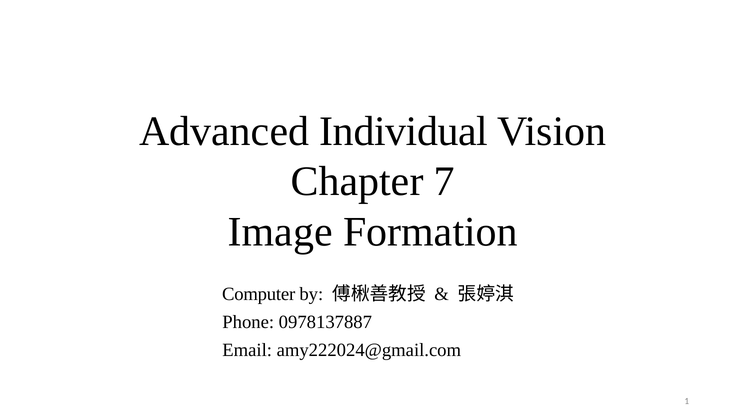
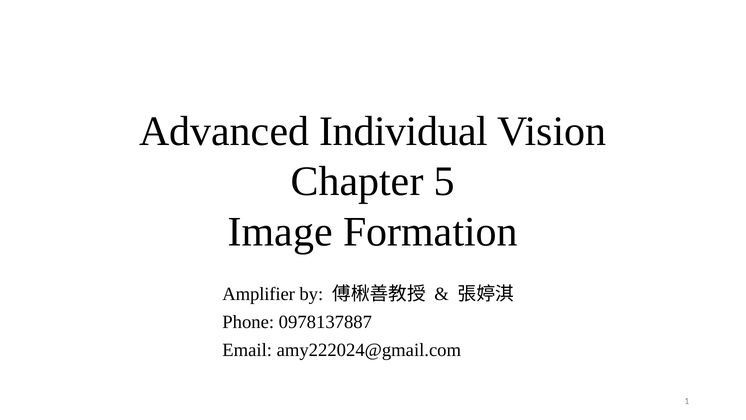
7: 7 -> 5 (444, 181)
Computer: Computer -> Amplifier (259, 294)
